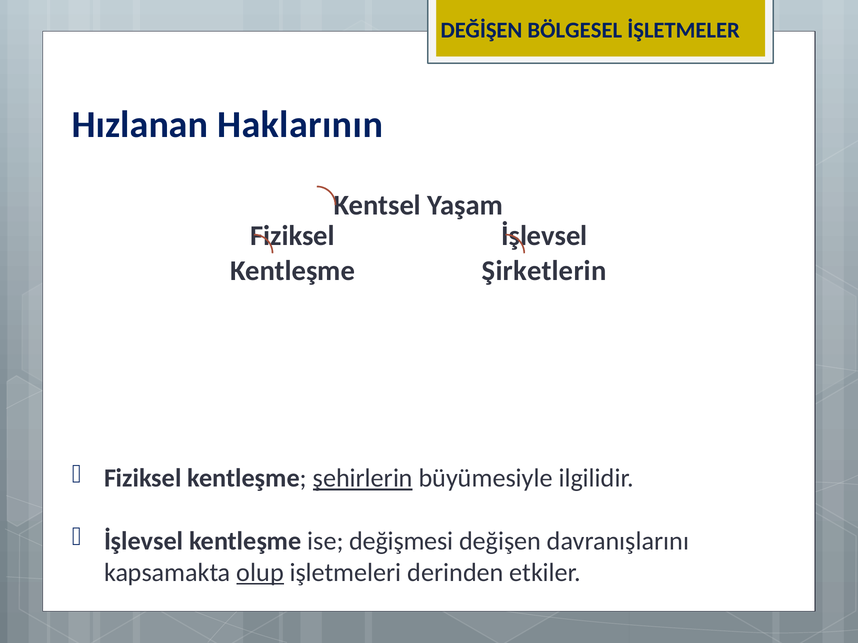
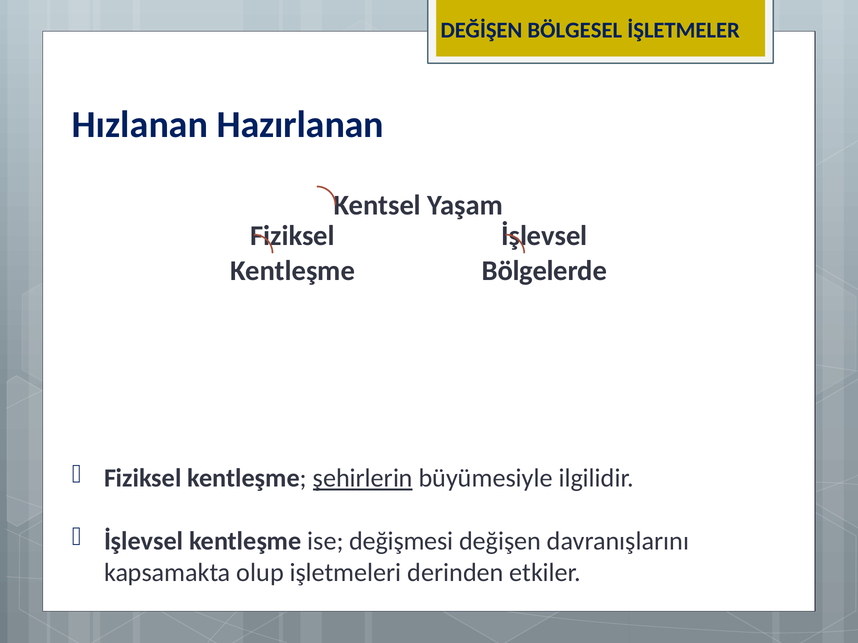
Haklarının: Haklarının -> Hazırlanan (300, 125)
Şirketlerin: Şirketlerin -> Bölgelerde (544, 271)
olup underline: present -> none (260, 573)
